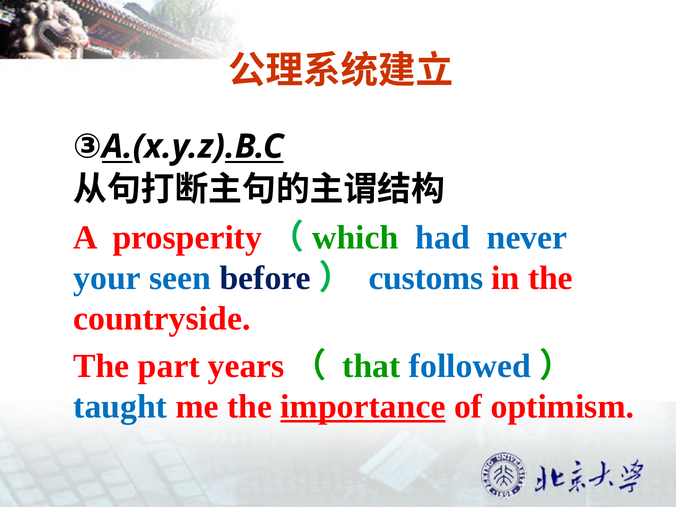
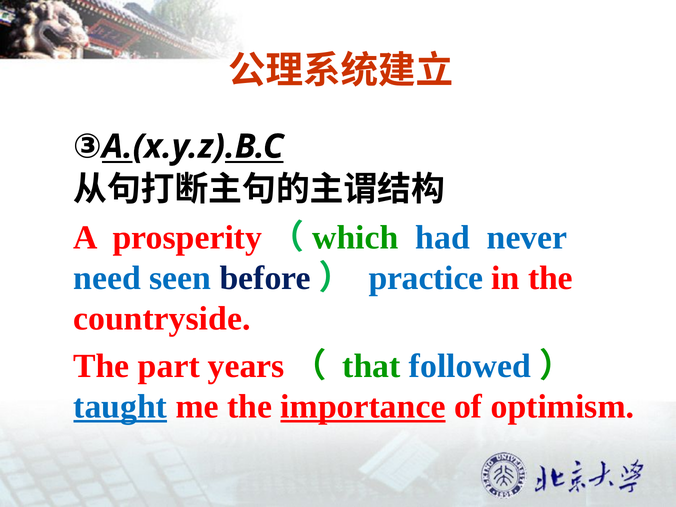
your: your -> need (107, 278)
customs: customs -> practice (426, 278)
taught underline: none -> present (120, 407)
